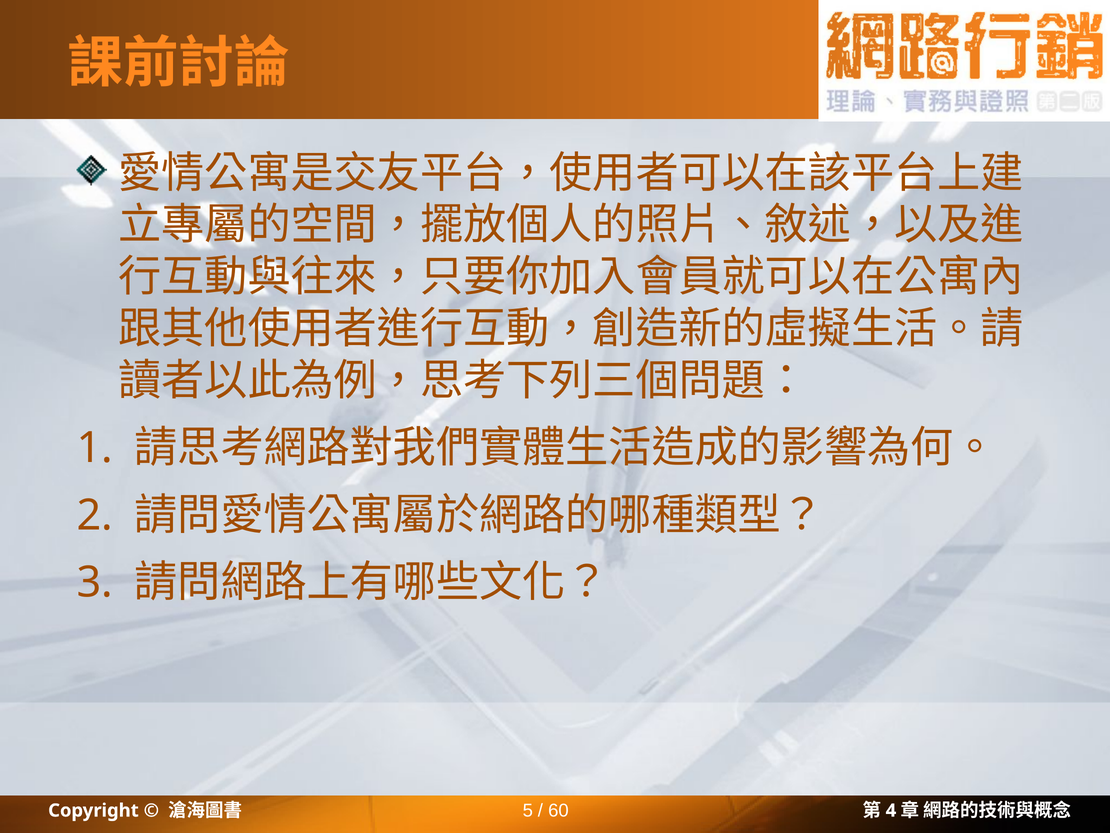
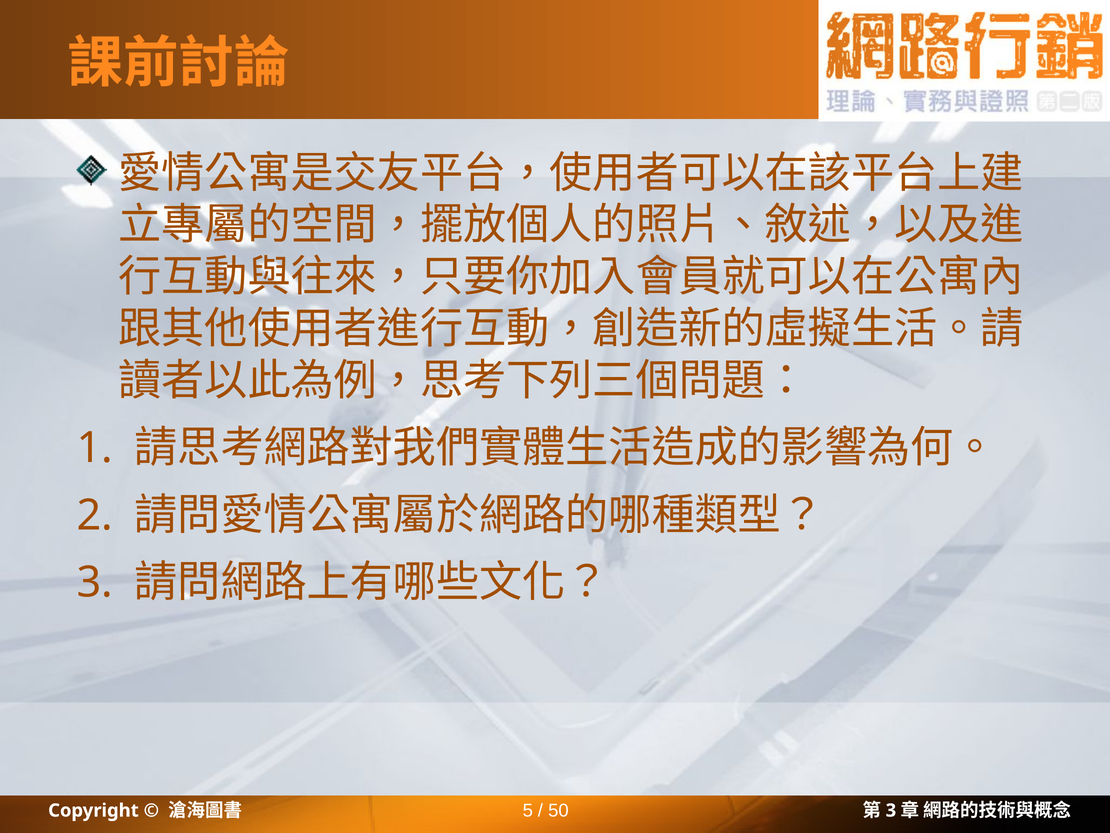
60: 60 -> 50 (558, 810)
4: 4 -> 3 (891, 810)
